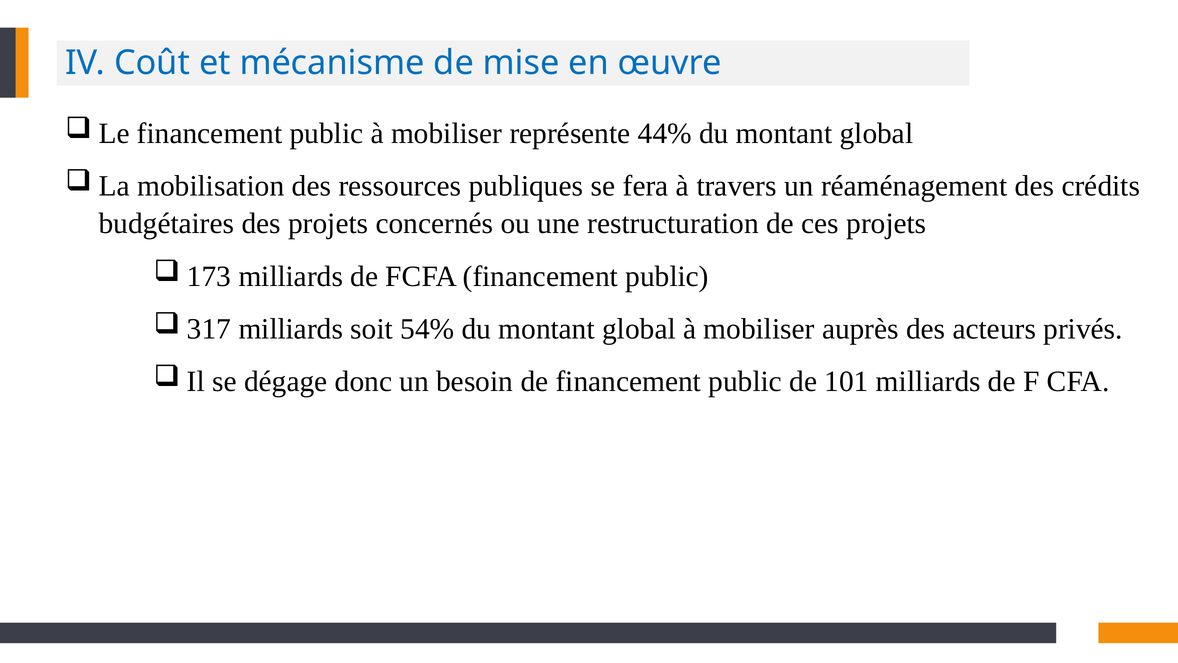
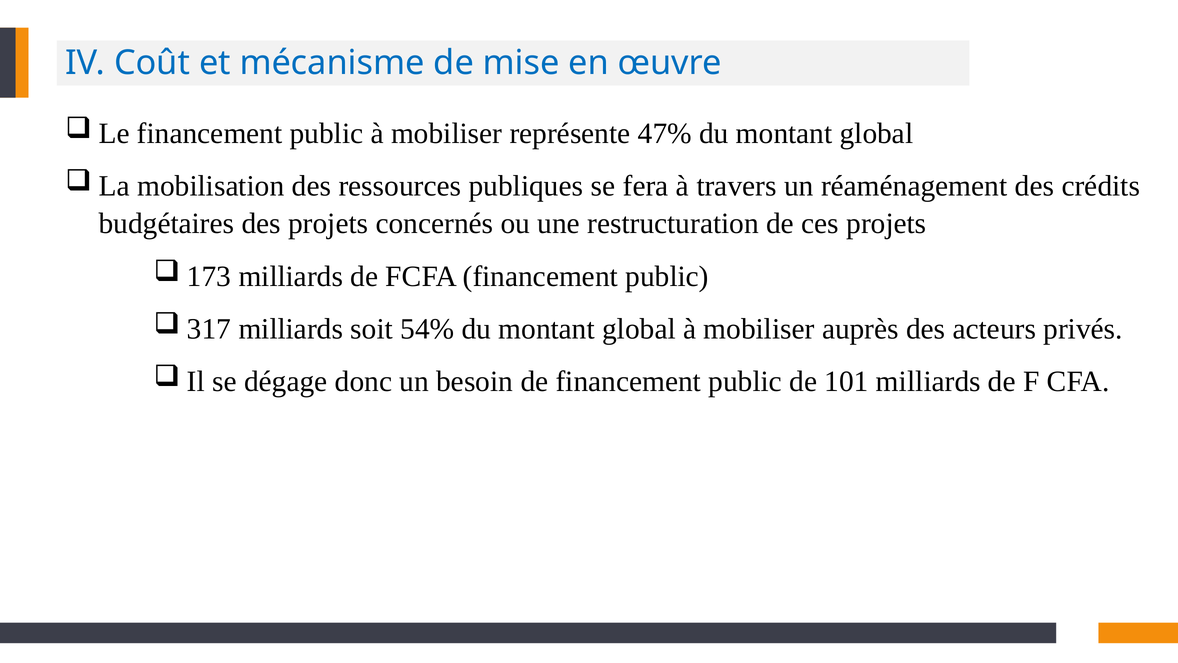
44%: 44% -> 47% (665, 133)
